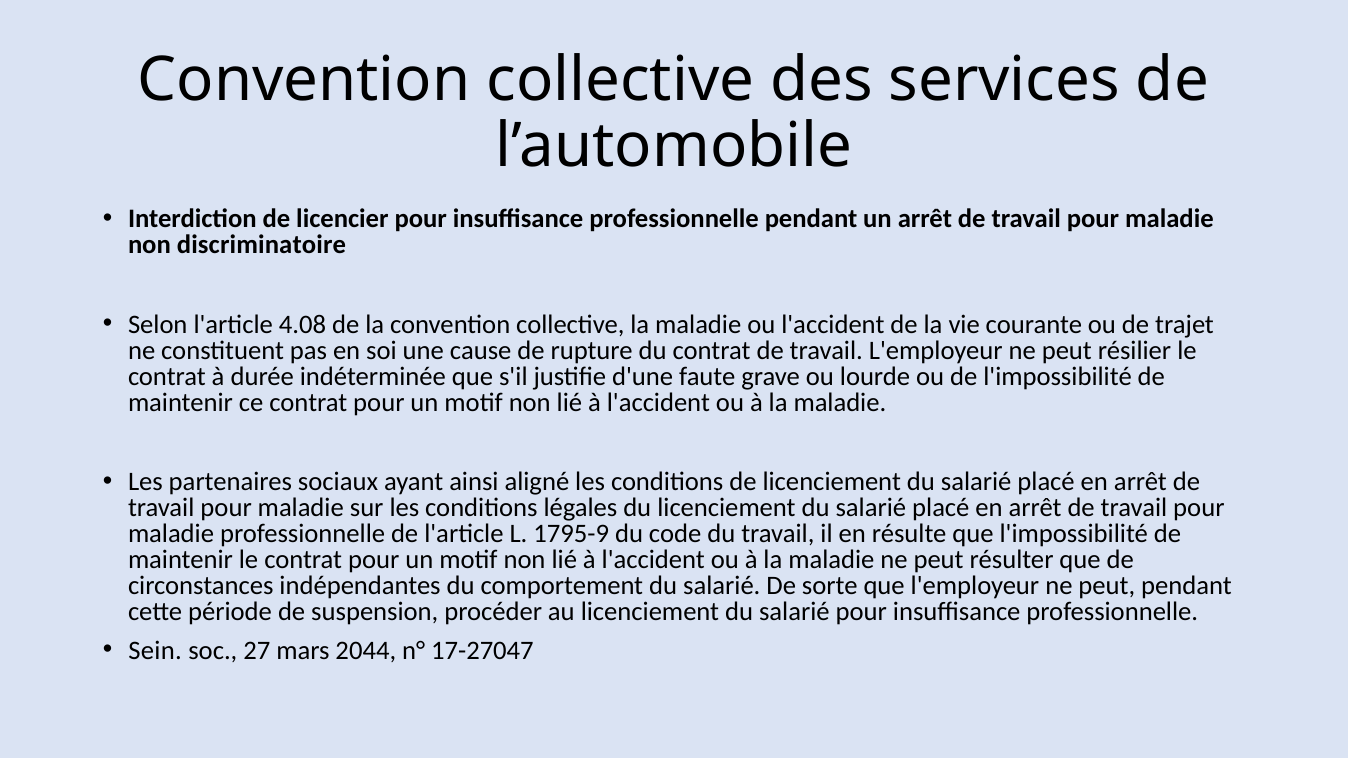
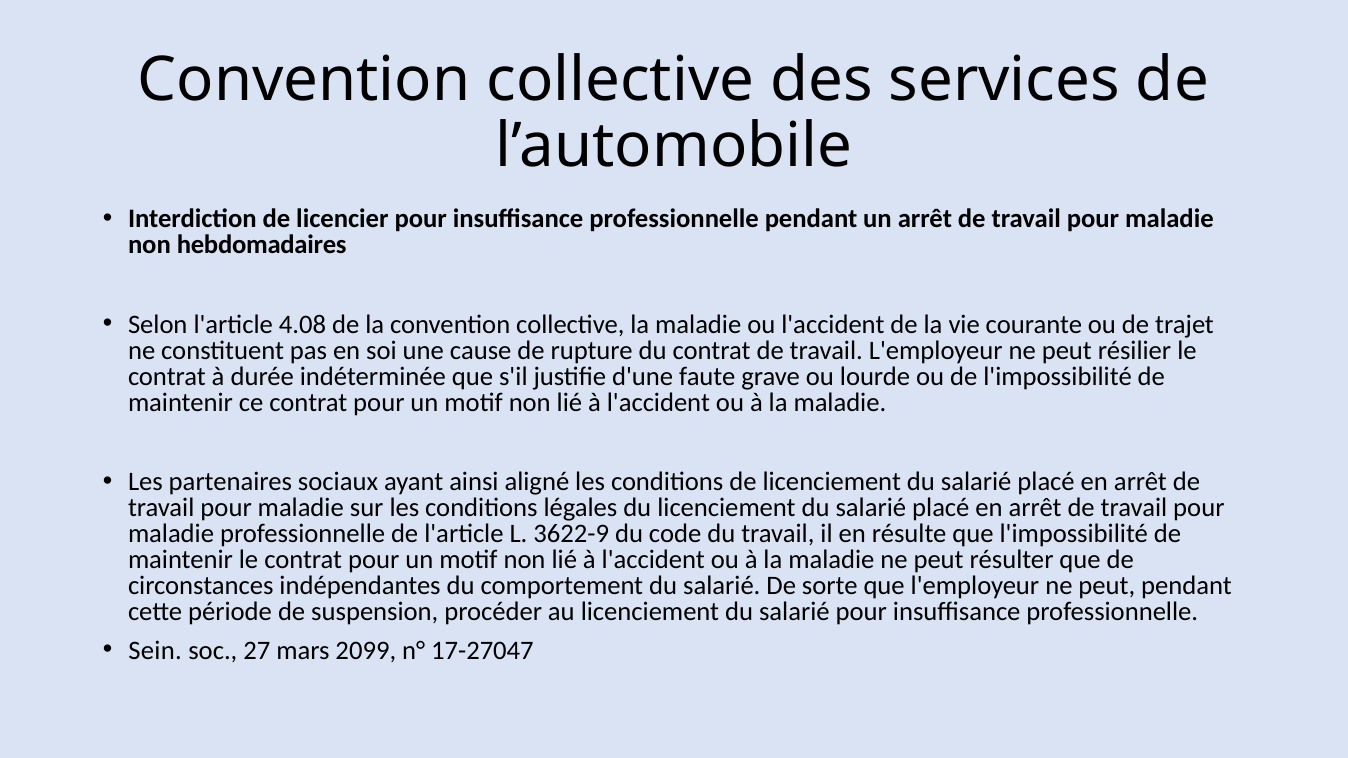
discriminatoire: discriminatoire -> hebdomadaires (262, 245)
1795-9: 1795-9 -> 3622-9 (571, 534)
2044: 2044 -> 2099 (366, 650)
